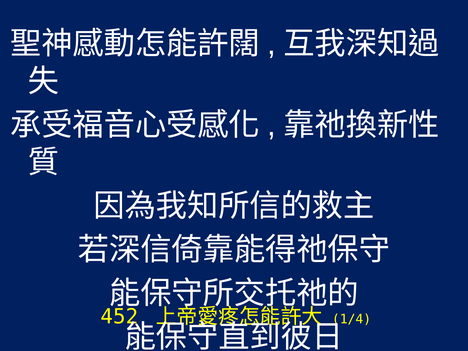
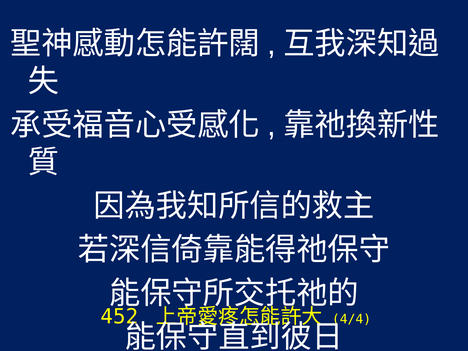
1/4: 1/4 -> 4/4 (352, 319)
